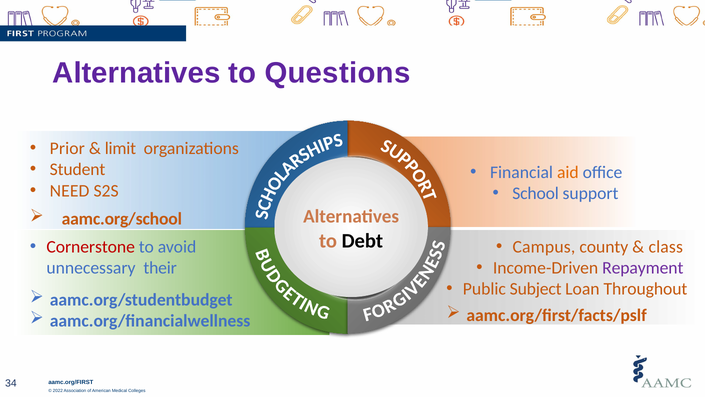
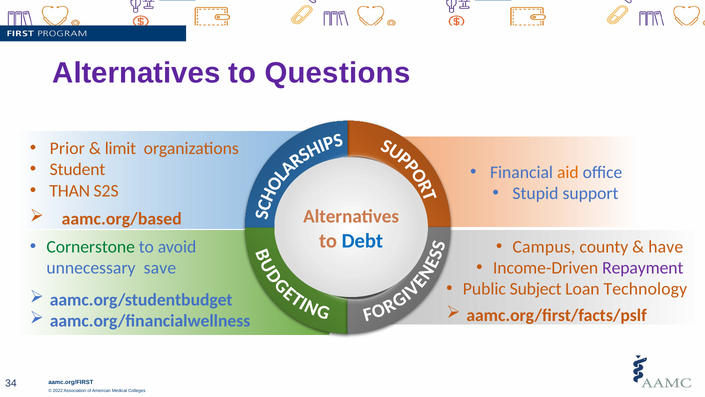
NEED: NEED -> THAN (70, 191)
School: School -> Stupid (535, 193)
aamc.org/school: aamc.org/school -> aamc.org/based (122, 219)
Debt colour: black -> blue (362, 241)
Cornerstone colour: red -> green (91, 246)
class: class -> have (666, 246)
their: their -> save (160, 268)
Throughout: Throughout -> Technology (645, 289)
